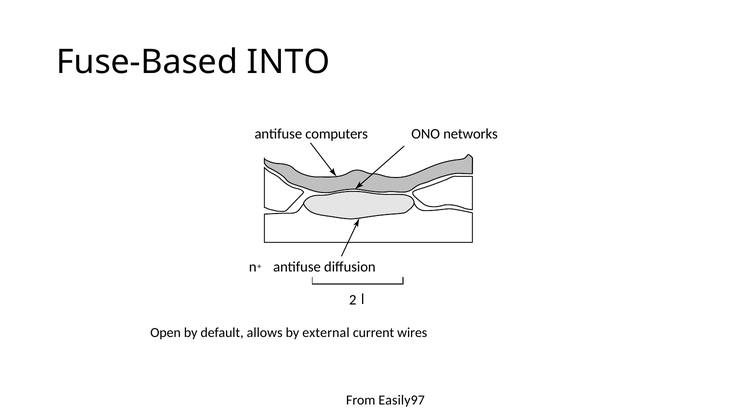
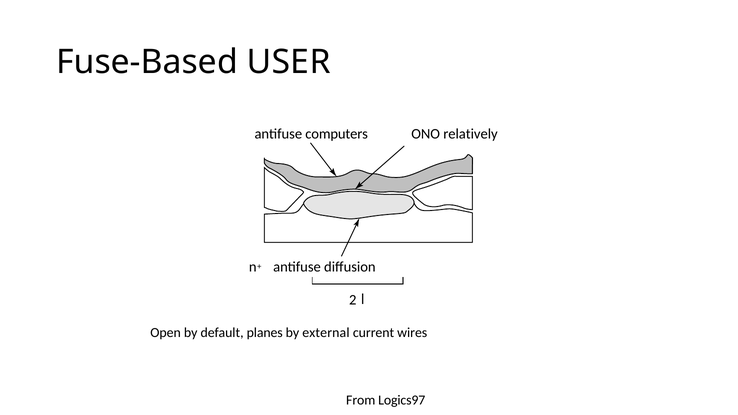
INTO: INTO -> USER (289, 62)
networks: networks -> relatively (470, 134)
allows: allows -> planes (265, 333)
Easily97: Easily97 -> Logics97 (402, 400)
